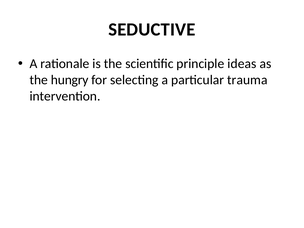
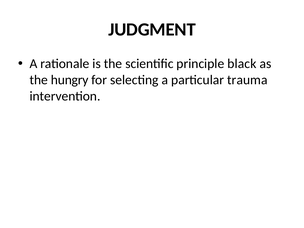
SEDUCTIVE: SEDUCTIVE -> JUDGMENT (152, 29)
ideas: ideas -> black (242, 64)
